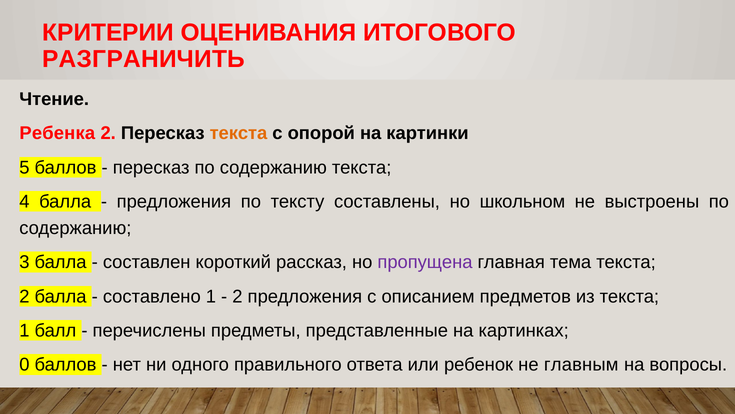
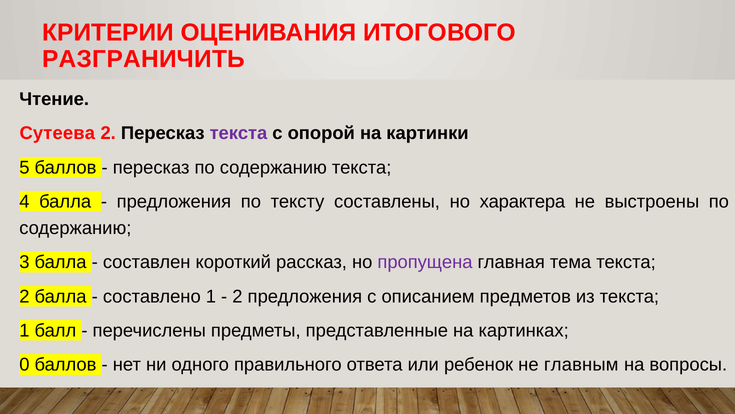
Ребенка: Ребенка -> Сутеева (57, 133)
текста colour: orange -> purple (238, 133)
школьном: школьном -> характера (522, 201)
